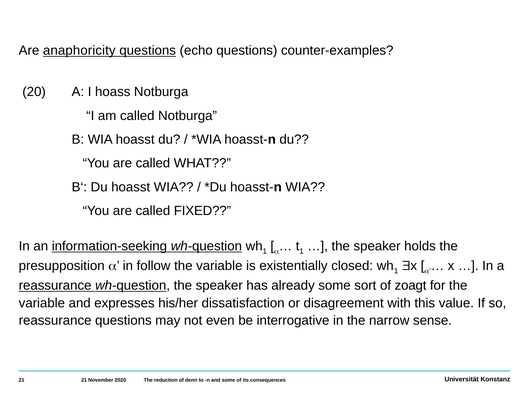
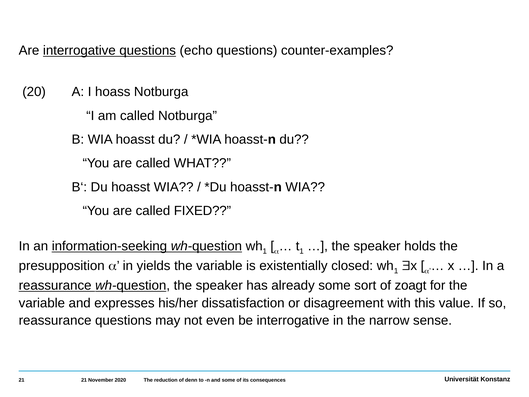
Are anaphoricity: anaphoricity -> interrogative (79, 51)
follow: follow -> yields (154, 266)
